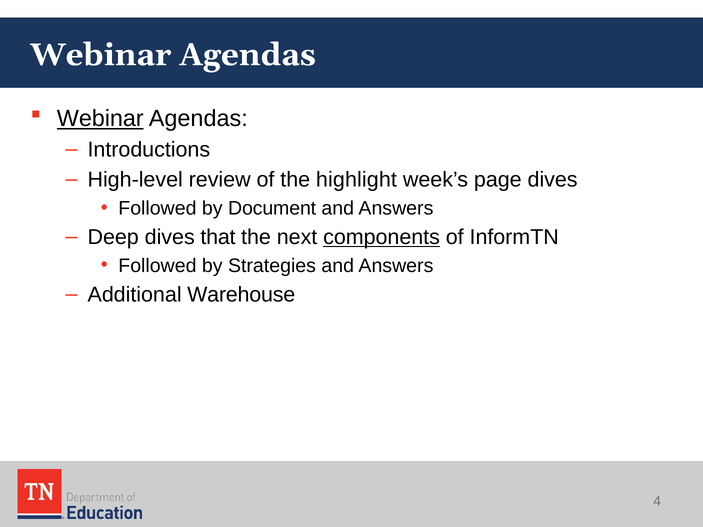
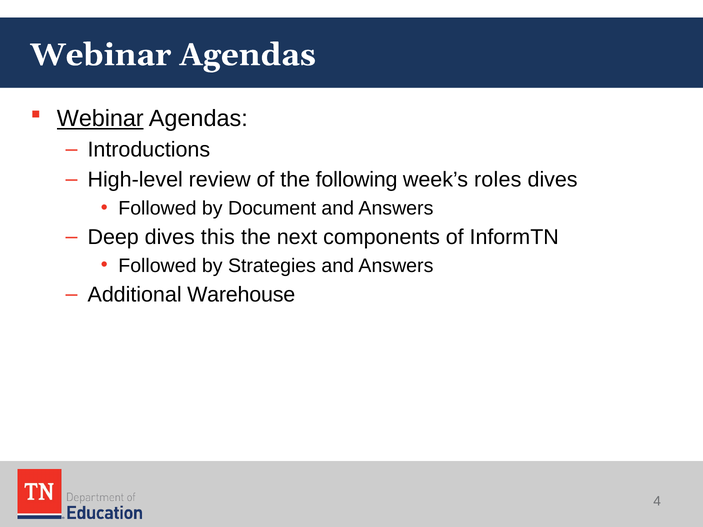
highlight: highlight -> following (357, 180)
page: page -> roles (498, 180)
that: that -> this (218, 237)
components underline: present -> none (382, 237)
